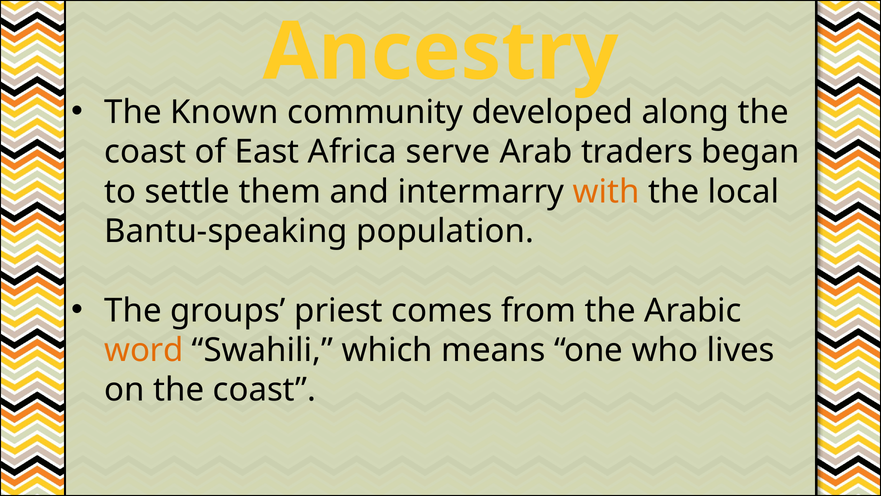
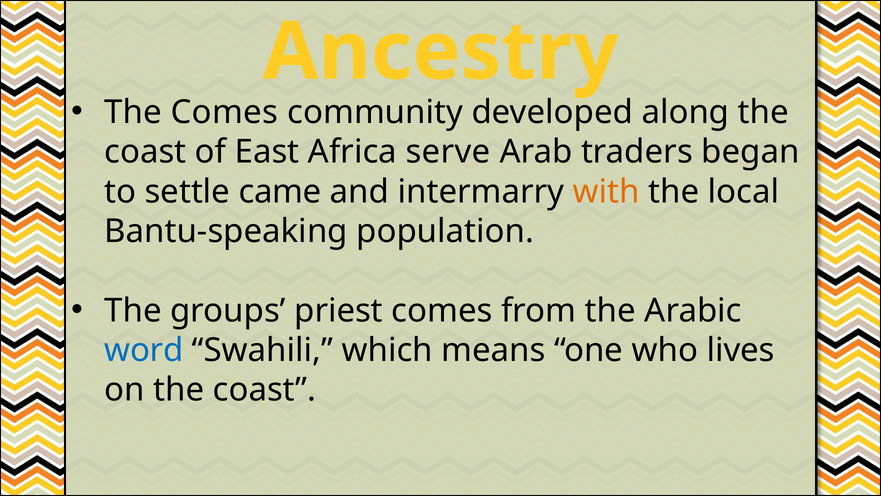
The Known: Known -> Comes (224, 112)
them: them -> came (280, 191)
word colour: orange -> blue (144, 350)
